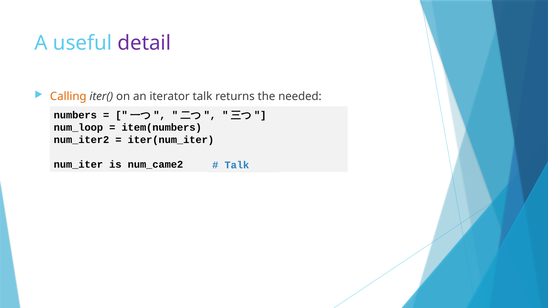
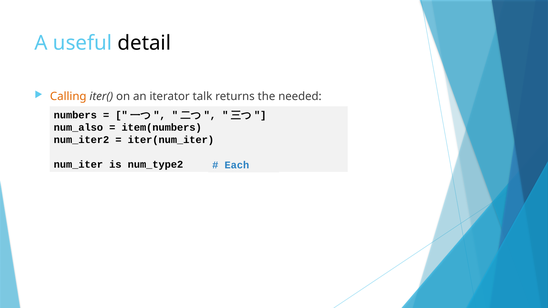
detail colour: purple -> black (144, 43)
num_loop: num_loop -> num_also (78, 128)
num_came2: num_came2 -> num_type2 (155, 165)
Talk: Talk -> Each (237, 165)
